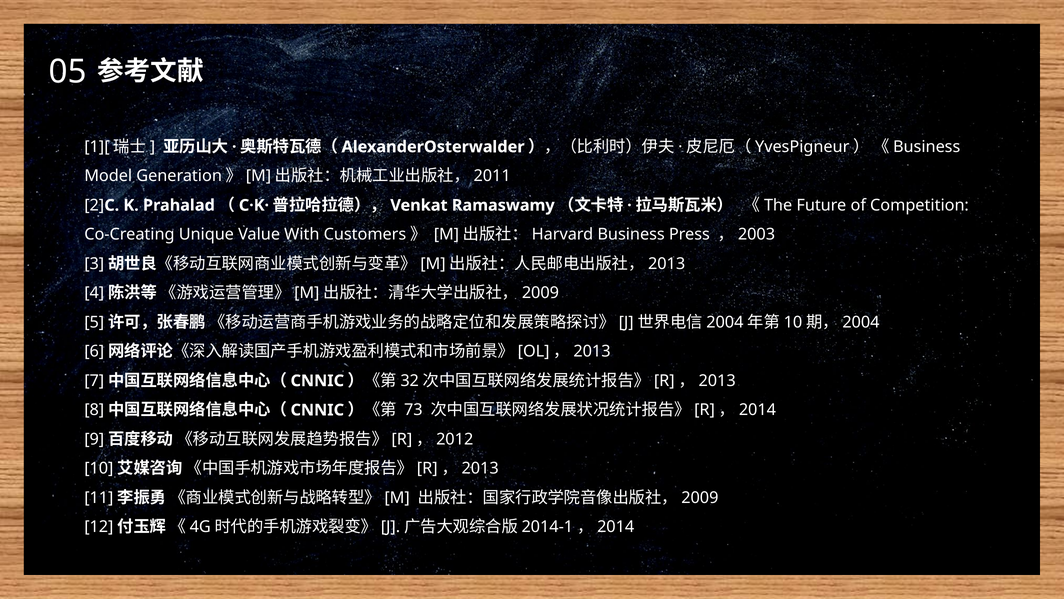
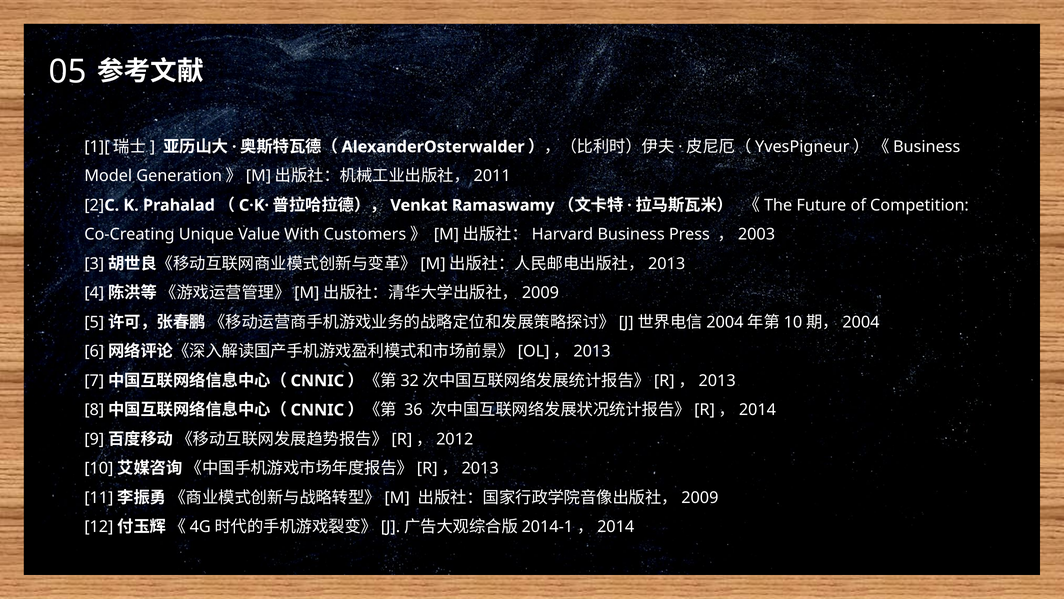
73: 73 -> 36 (413, 410)
